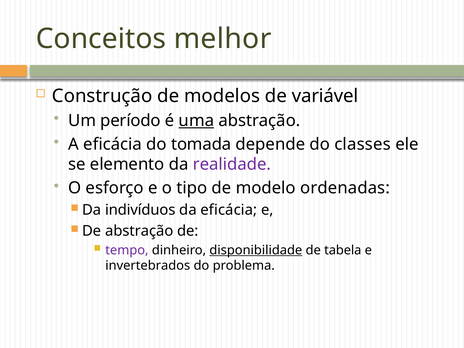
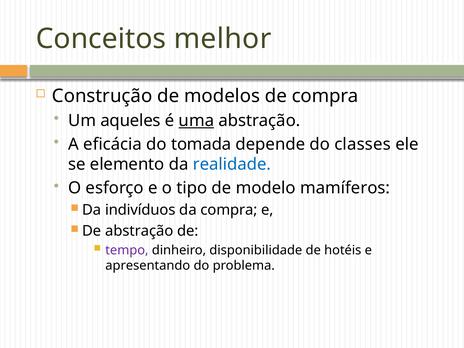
de variável: variável -> compra (325, 96)
período: período -> aqueles (131, 121)
realidade colour: purple -> blue (232, 164)
ordenadas: ordenadas -> mamíferos (345, 188)
da eficácia: eficácia -> compra (229, 210)
disponibilidade underline: present -> none (256, 250)
tabela: tabela -> hotéis (343, 250)
invertebrados: invertebrados -> apresentando (148, 266)
